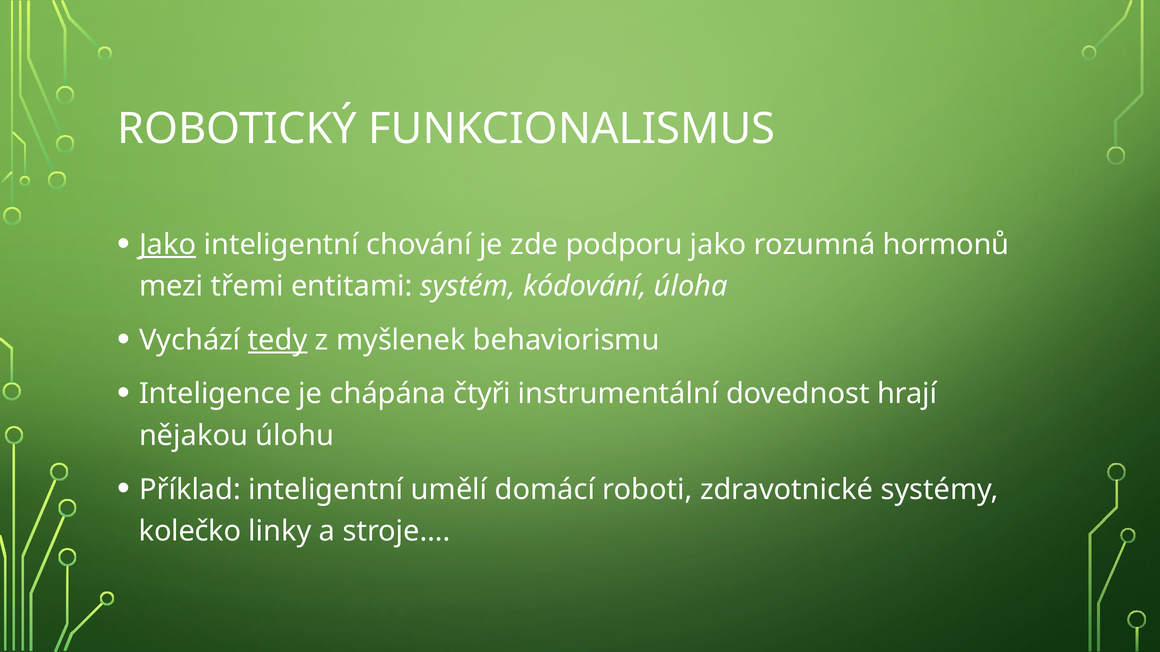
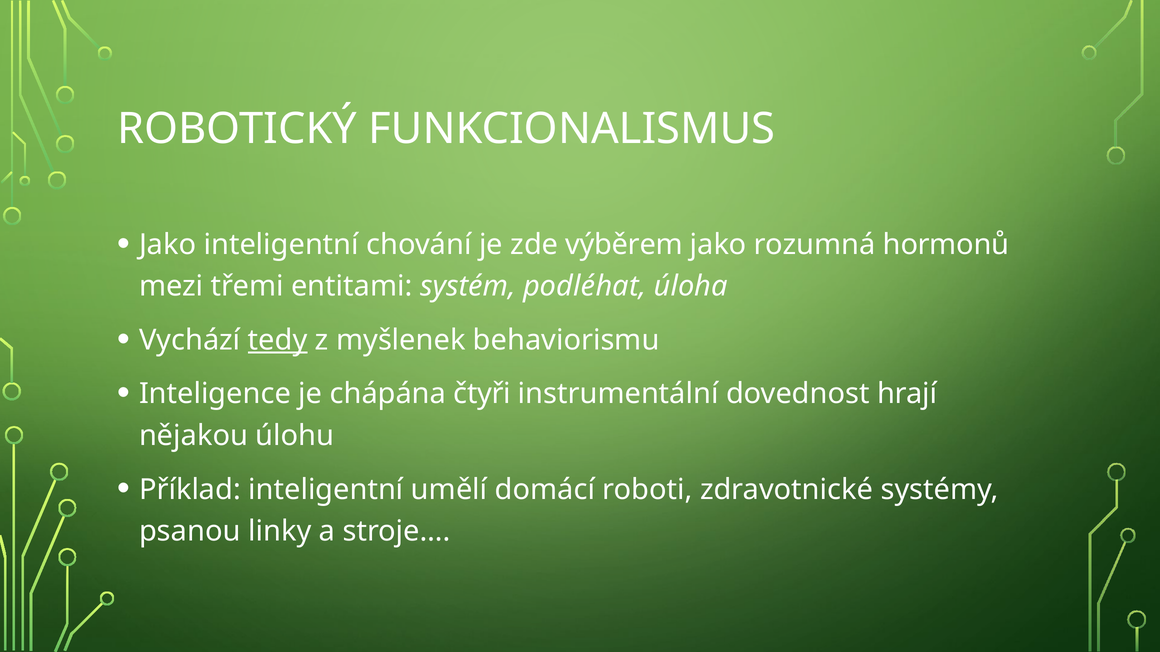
Jako underline: present -> none (168, 245)
podporu: podporu -> výběrem (624, 245)
kódování: kódování -> podléhat (585, 287)
kolečko: kolečko -> psanou (190, 532)
